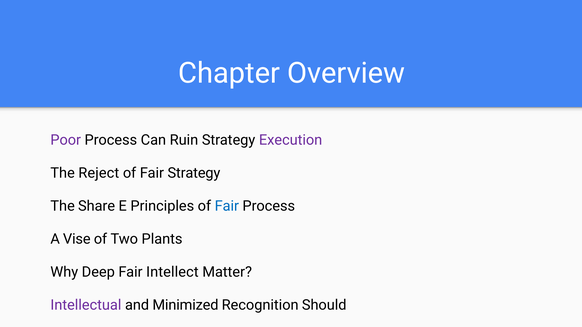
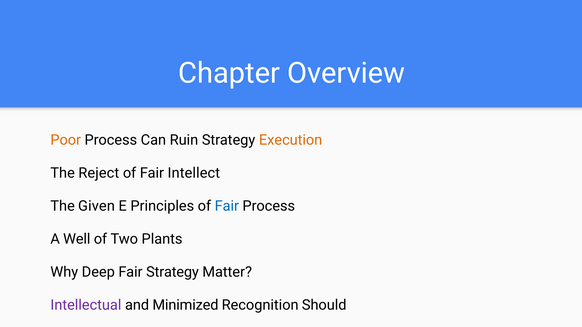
Poor colour: purple -> orange (66, 140)
Execution colour: purple -> orange (291, 140)
Fair Strategy: Strategy -> Intellect (194, 173)
Share: Share -> Given (96, 206)
Vise: Vise -> Well (77, 239)
Fair Intellect: Intellect -> Strategy (173, 272)
